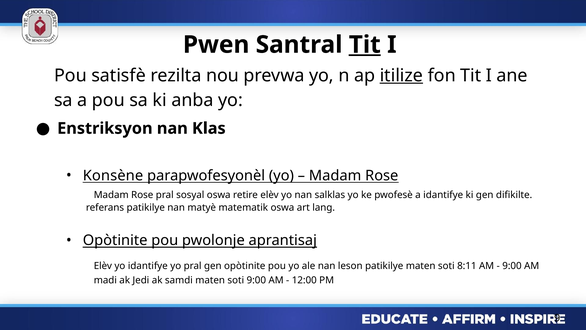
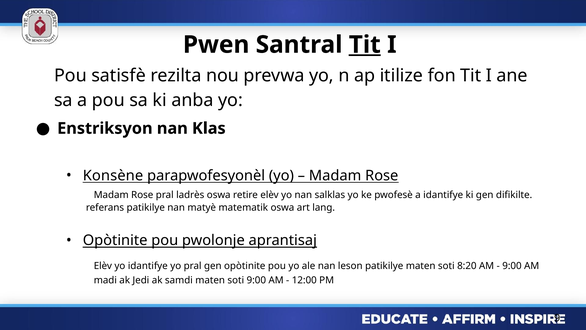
itilize underline: present -> none (401, 75)
sosyal: sosyal -> ladrès (190, 195)
8:11: 8:11 -> 8:20 (467, 266)
